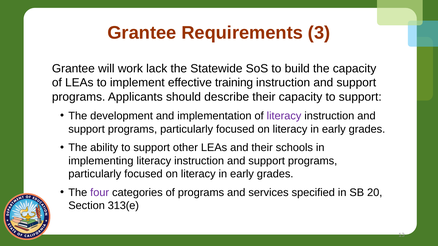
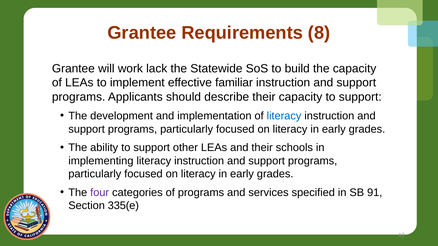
3: 3 -> 8 (319, 33)
training: training -> familiar (234, 83)
literacy colour: purple -> blue (284, 116)
20: 20 -> 91 (375, 193)
313(e: 313(e -> 335(e (123, 206)
